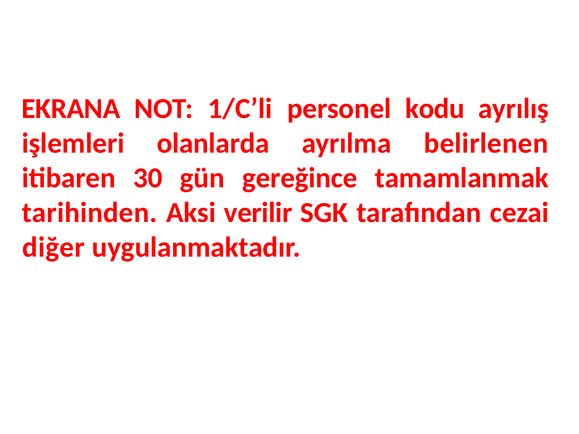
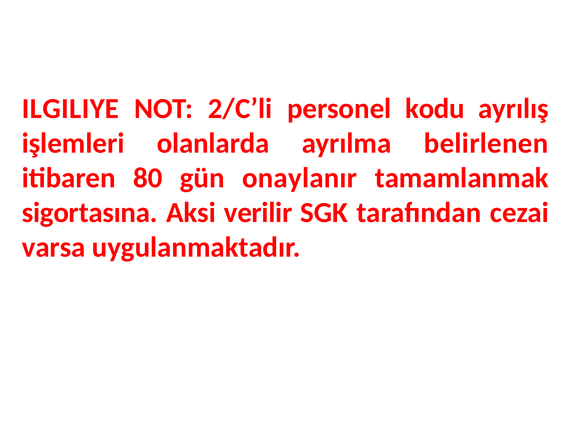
EKRANA: EKRANA -> ILGILIYE (71, 109)
1/C’li: 1/C’li -> 2/C’li (240, 109)
30: 30 -> 80 (148, 178)
gereğince: gereğince -> onaylanır (300, 178)
tarihinden: tarihinden -> sigortasına (90, 213)
diğer: diğer -> varsa (54, 248)
